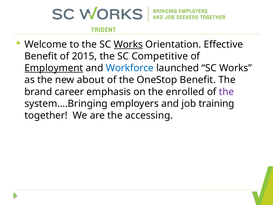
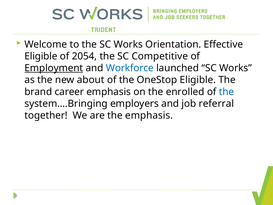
Works underline: present -> none (128, 44)
Benefit: Benefit -> Eligible (41, 56)
2015: 2015 -> 2054 (84, 56)
OneStop Benefit: Benefit -> Eligible (198, 80)
the colour: purple -> blue (227, 92)
training: training -> referral (216, 103)
the accessing: accessing -> emphasis (149, 115)
